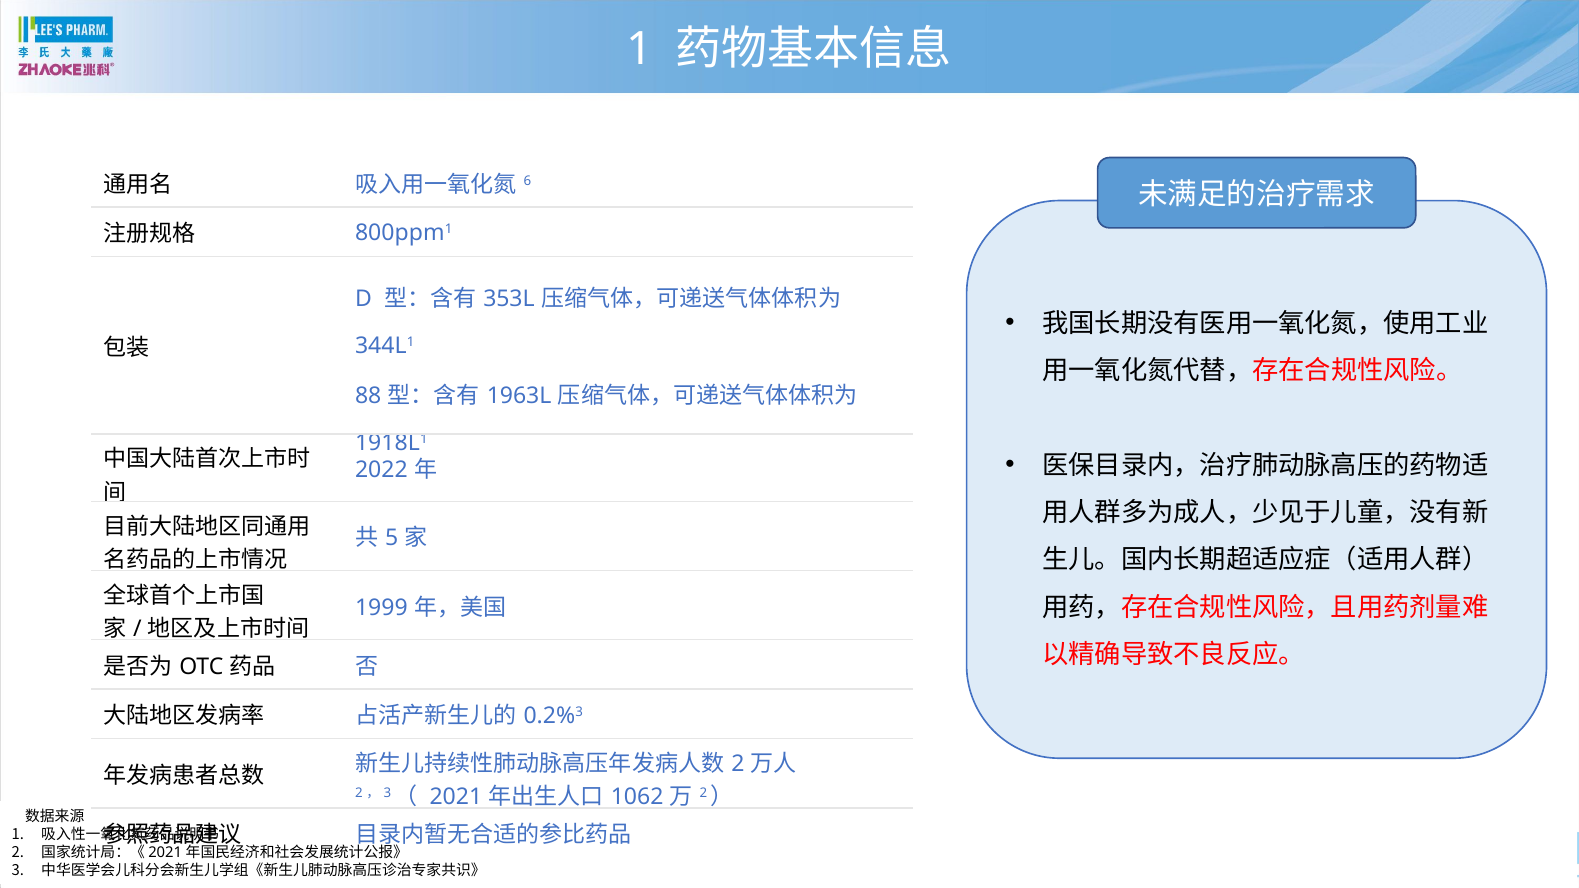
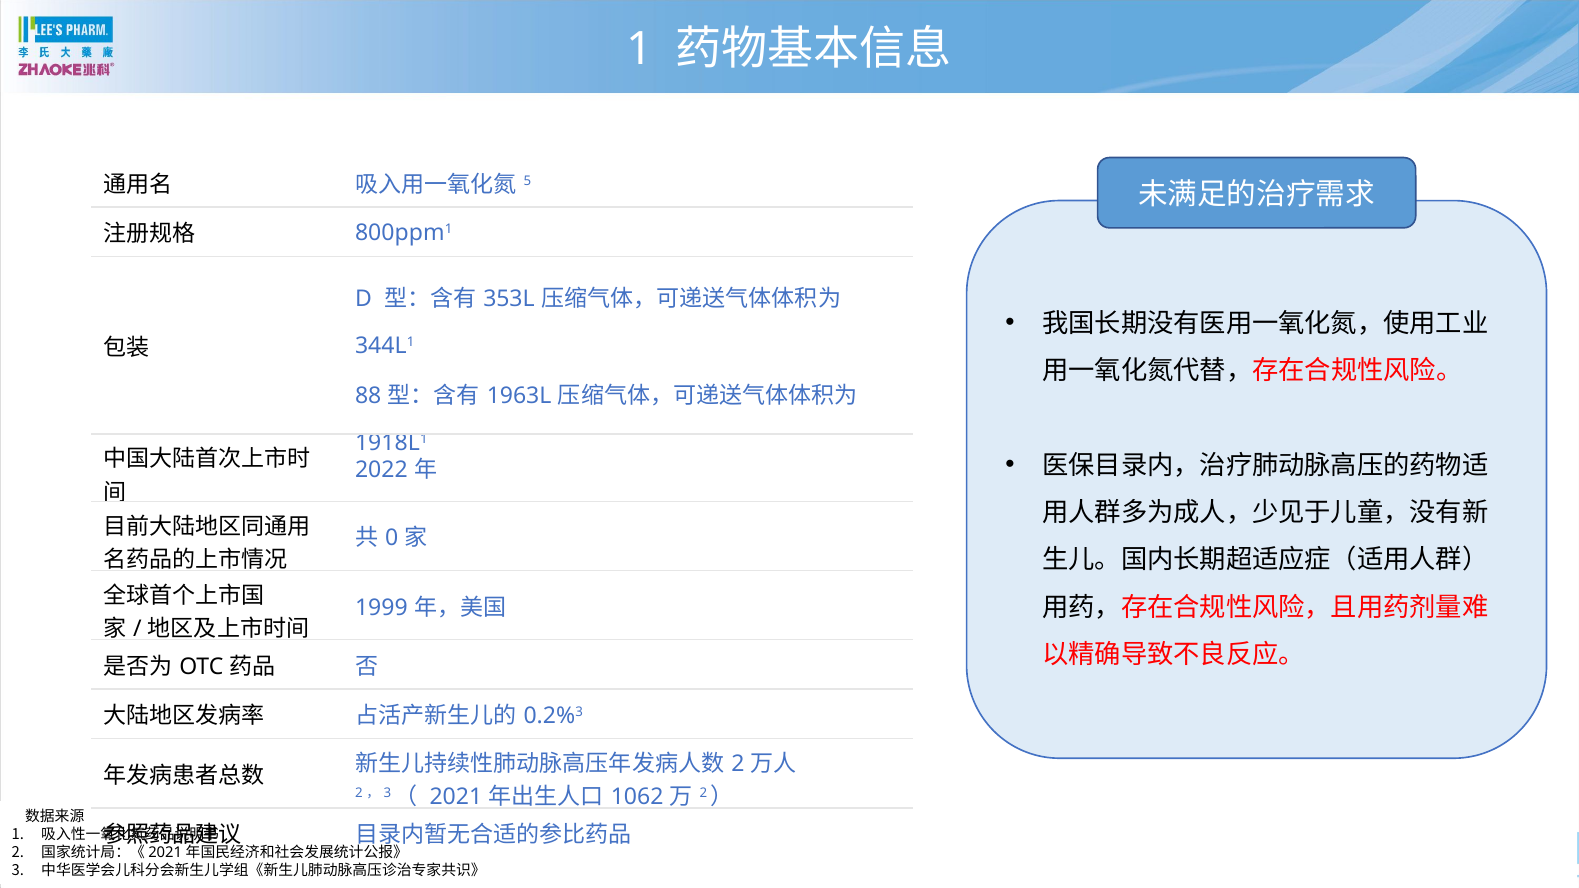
6: 6 -> 5 (527, 181)
5: 5 -> 0 (392, 538)
